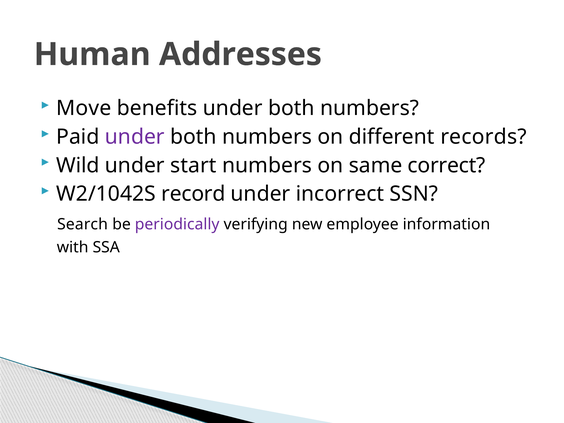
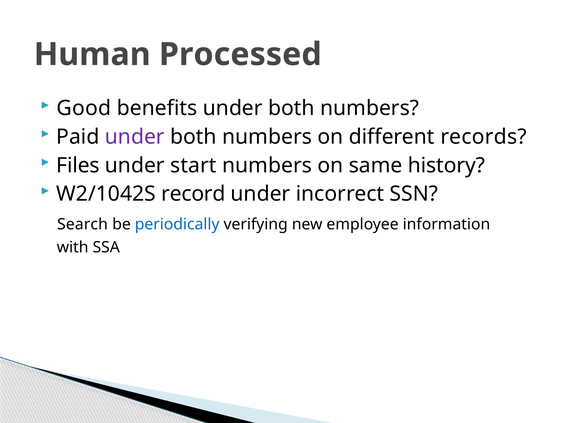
Addresses: Addresses -> Processed (240, 54)
Move: Move -> Good (84, 108)
Wild: Wild -> Files (78, 165)
correct: correct -> history (446, 165)
periodically colour: purple -> blue (177, 224)
